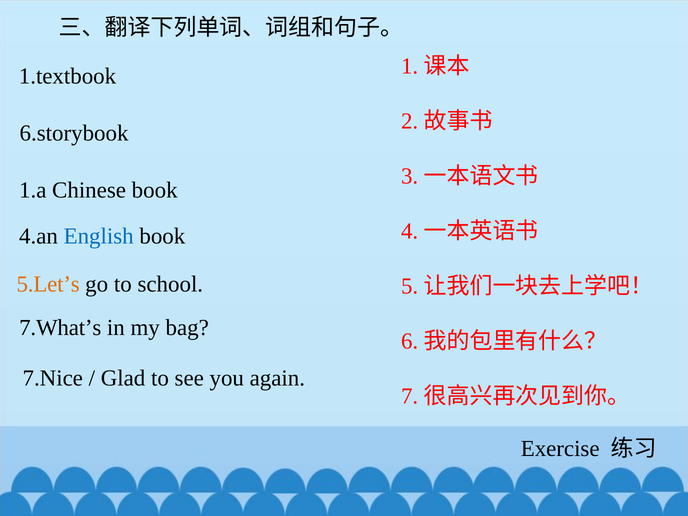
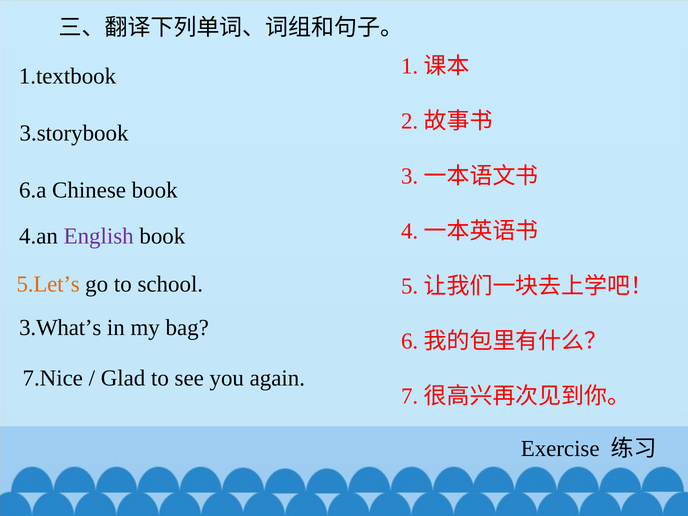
6.storybook: 6.storybook -> 3.storybook (74, 133)
1.a: 1.a -> 6.a (33, 190)
English colour: blue -> purple (99, 236)
7.What’s: 7.What’s -> 3.What’s (60, 327)
